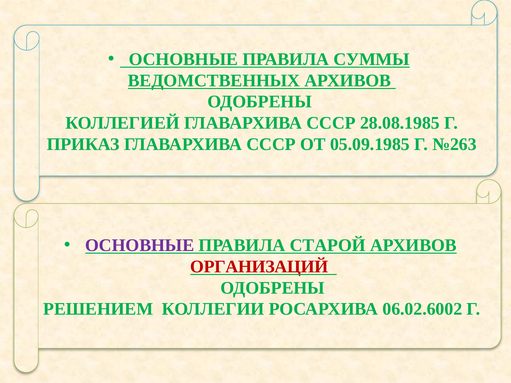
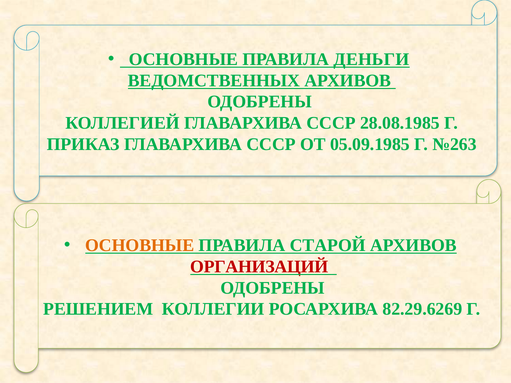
СУММЫ: СУММЫ -> ДЕНЬГИ (371, 59)
ОСНОВНЫЕ colour: purple -> orange (140, 245)
06.02.6002: 06.02.6002 -> 82.29.6269 (422, 309)
